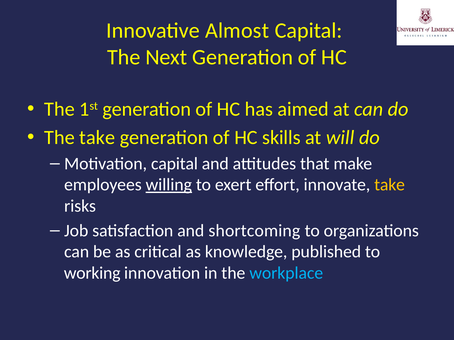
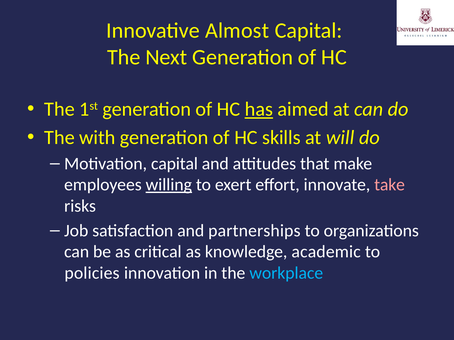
has underline: none -> present (259, 109)
The take: take -> with (97, 138)
take colour: yellow -> pink (390, 185)
shortcoming: shortcoming -> partnerships (254, 231)
published: published -> academic (326, 252)
working: working -> policies (92, 273)
